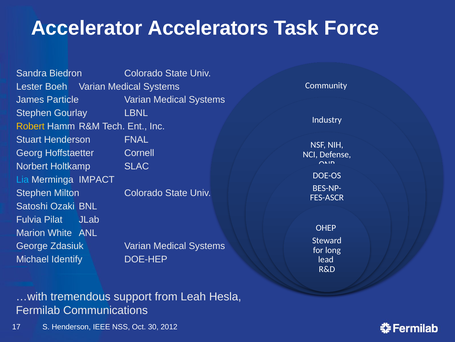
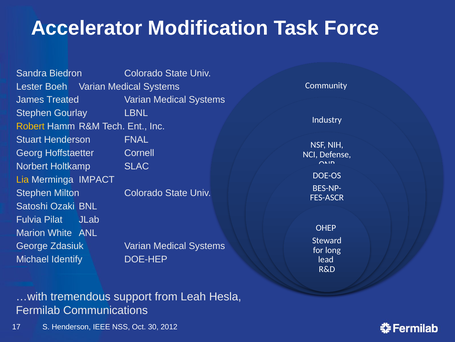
Accelerators: Accelerators -> Modification (208, 28)
Particle: Particle -> Treated (63, 100)
Lia colour: light blue -> yellow (23, 179)
